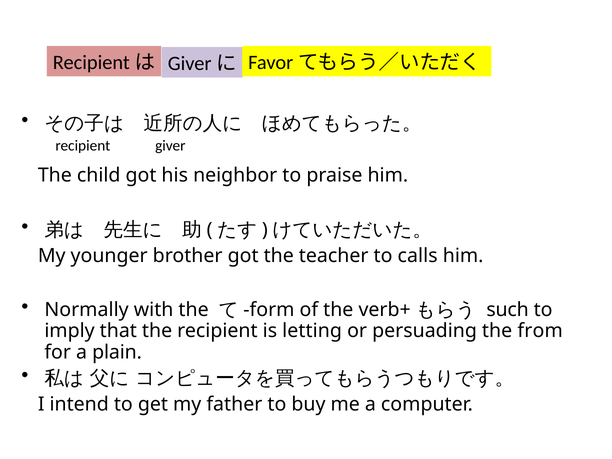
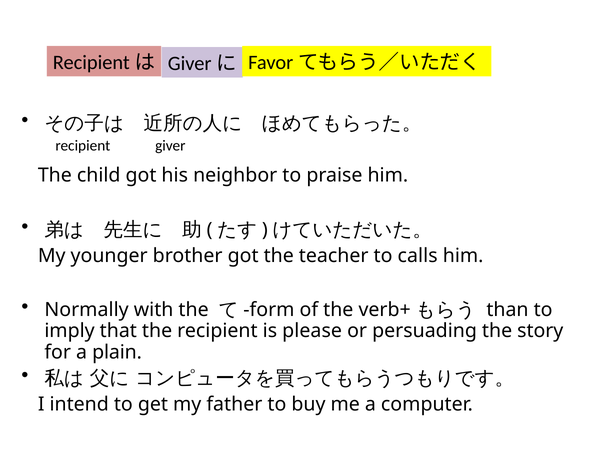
such: such -> than (507, 310)
letting: letting -> please (312, 331)
from: from -> story (540, 331)
